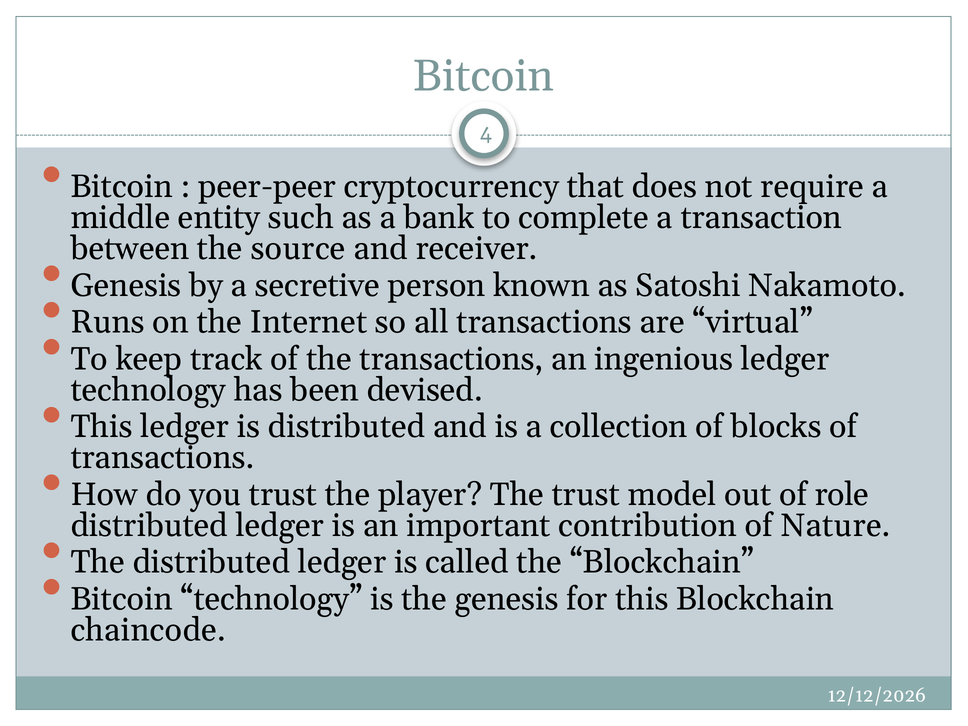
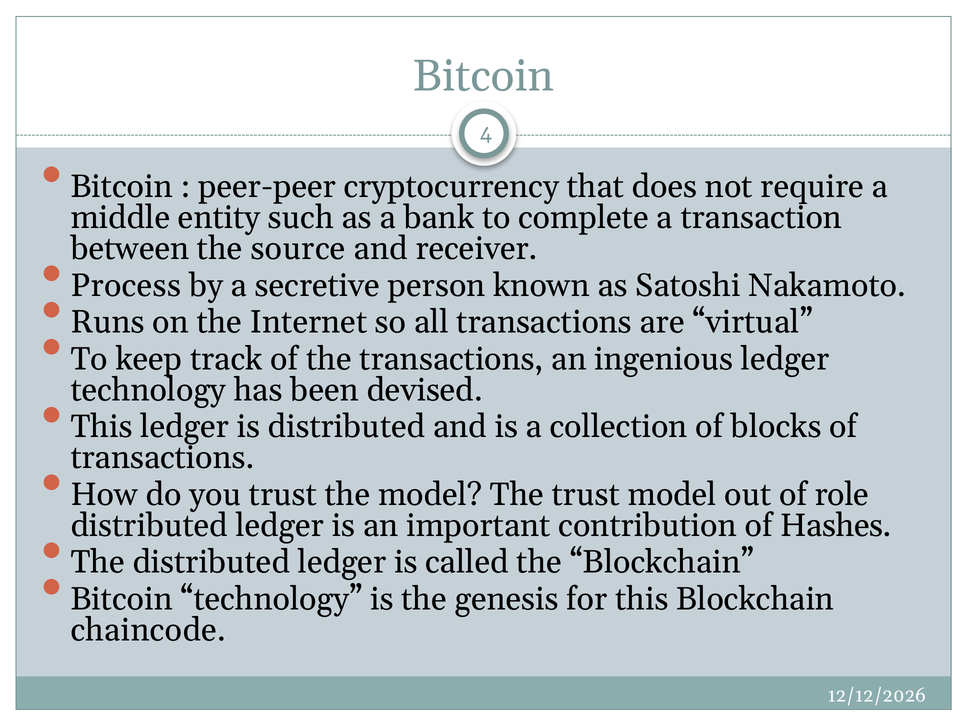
Genesis: Genesis -> Process (126, 286)
the player: player -> model (430, 495)
Nature: Nature -> Hashes (836, 526)
